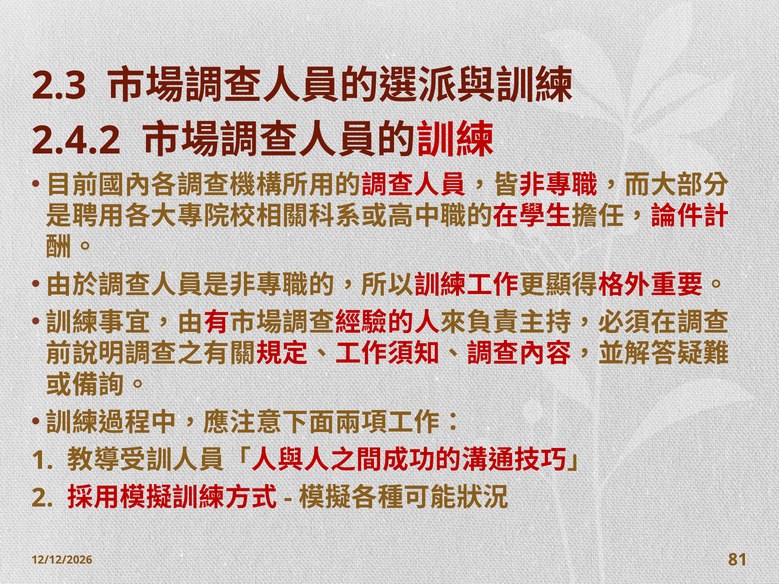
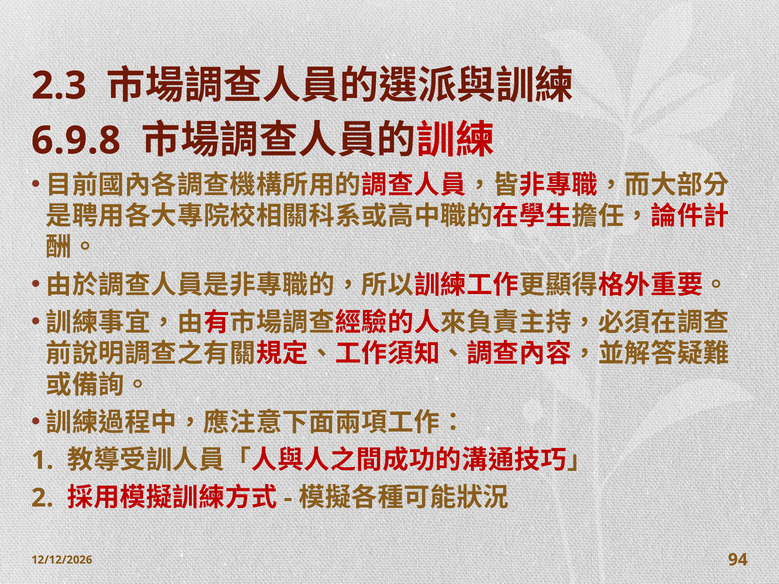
2.4.2: 2.4.2 -> 6.9.8 (76, 141)
81: 81 -> 94 (738, 560)
